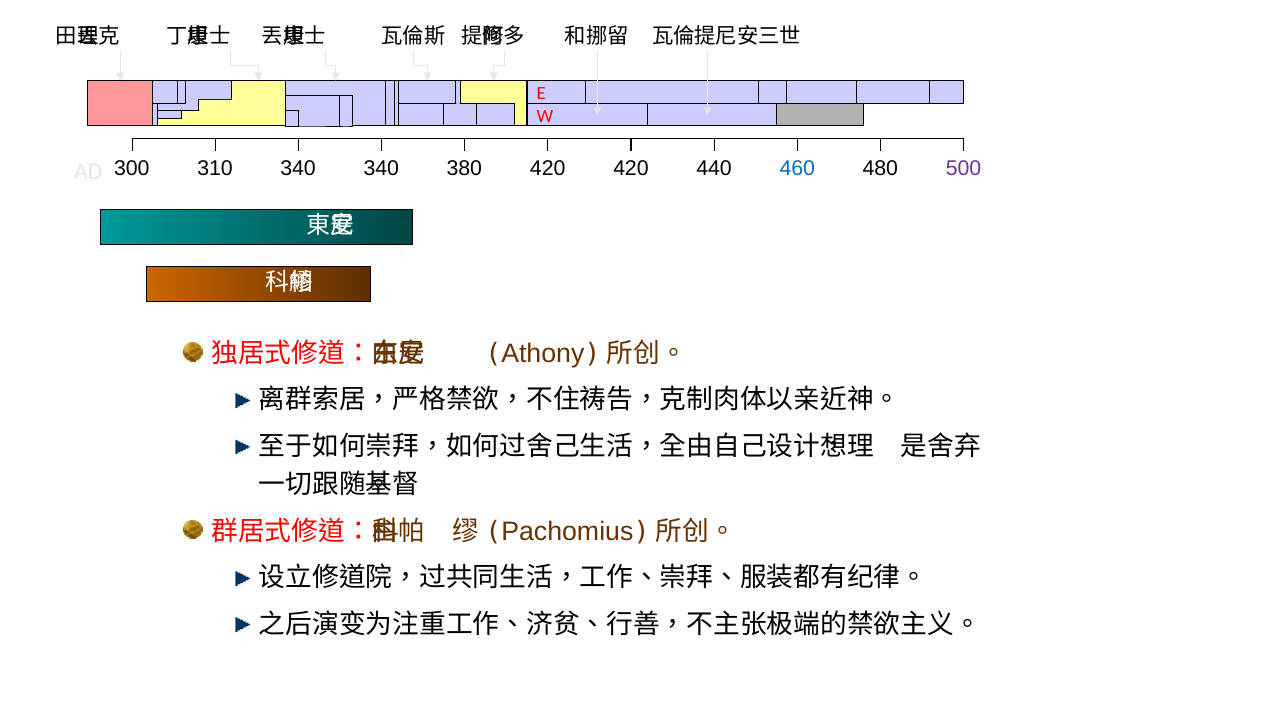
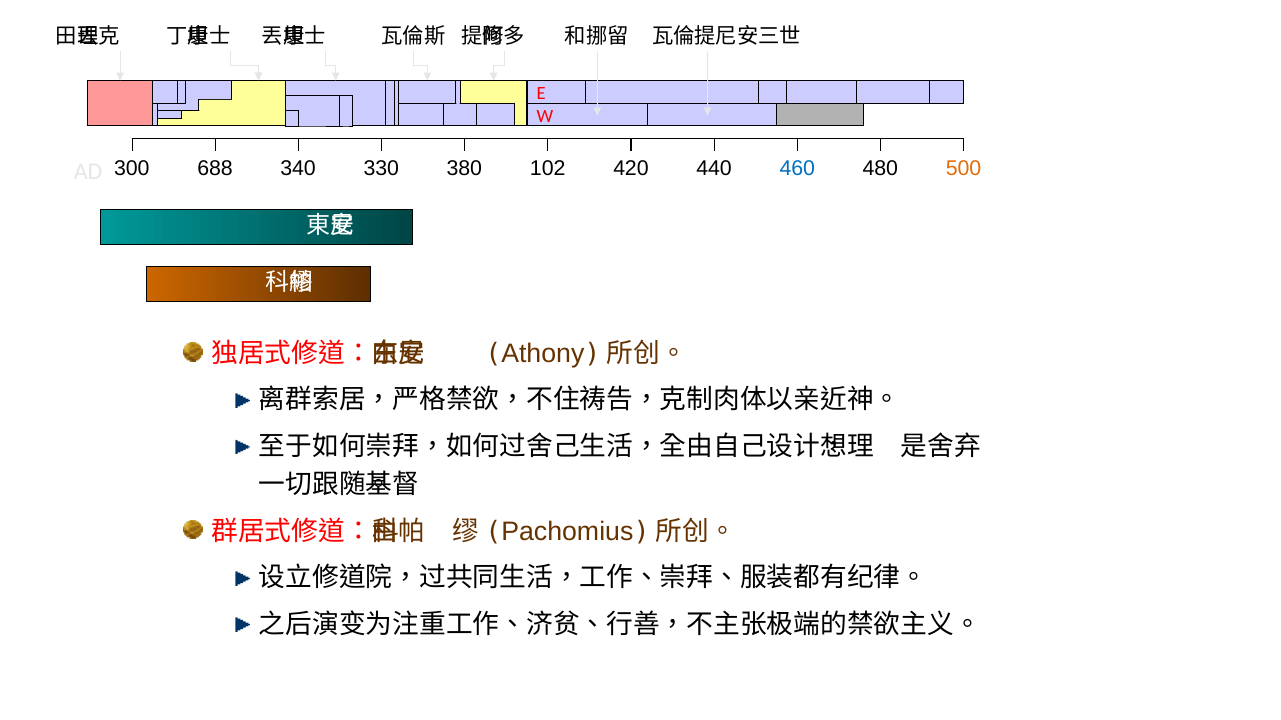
310: 310 -> 688 (215, 169)
340 340: 340 -> 330 (381, 169)
380 420: 420 -> 102 (548, 169)
500 colour: purple -> orange (964, 169)
